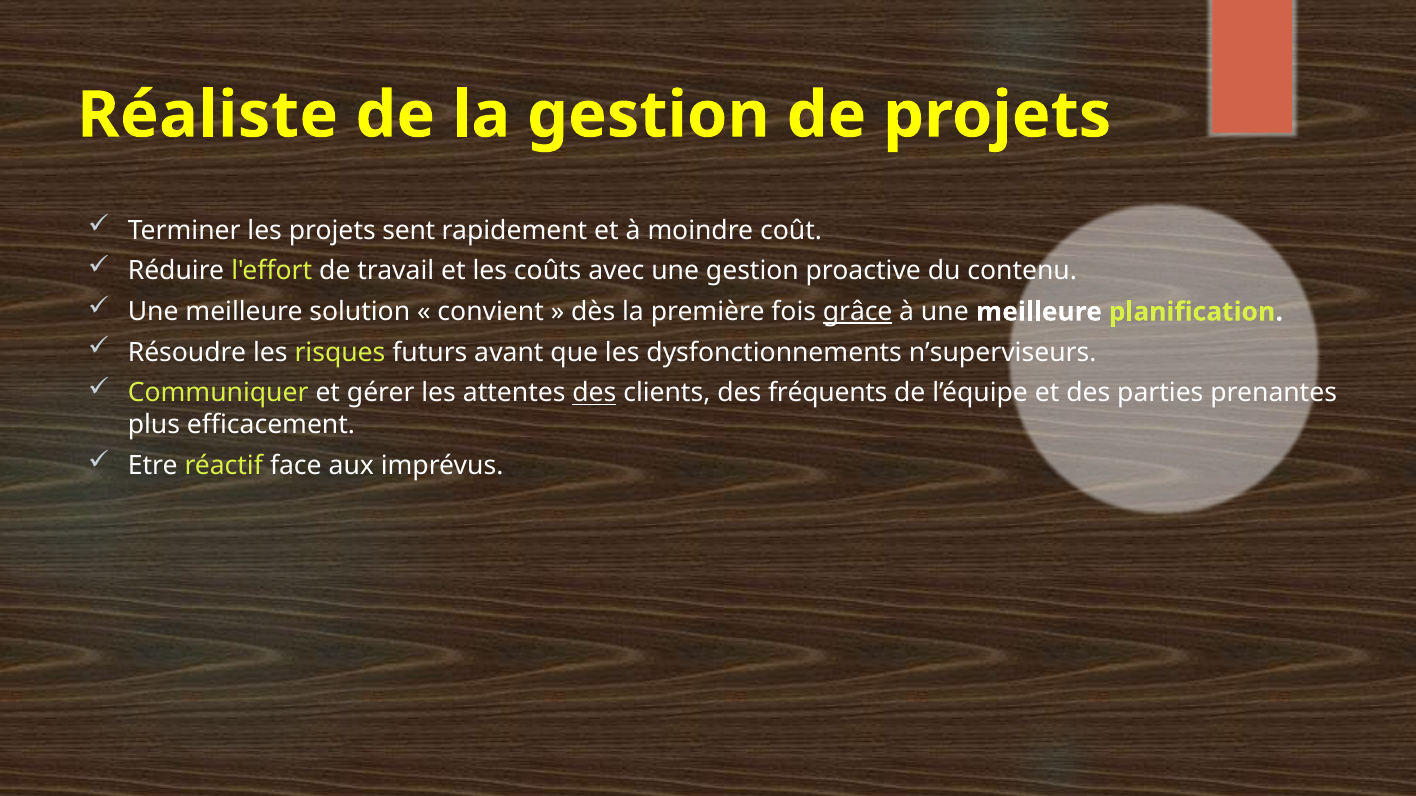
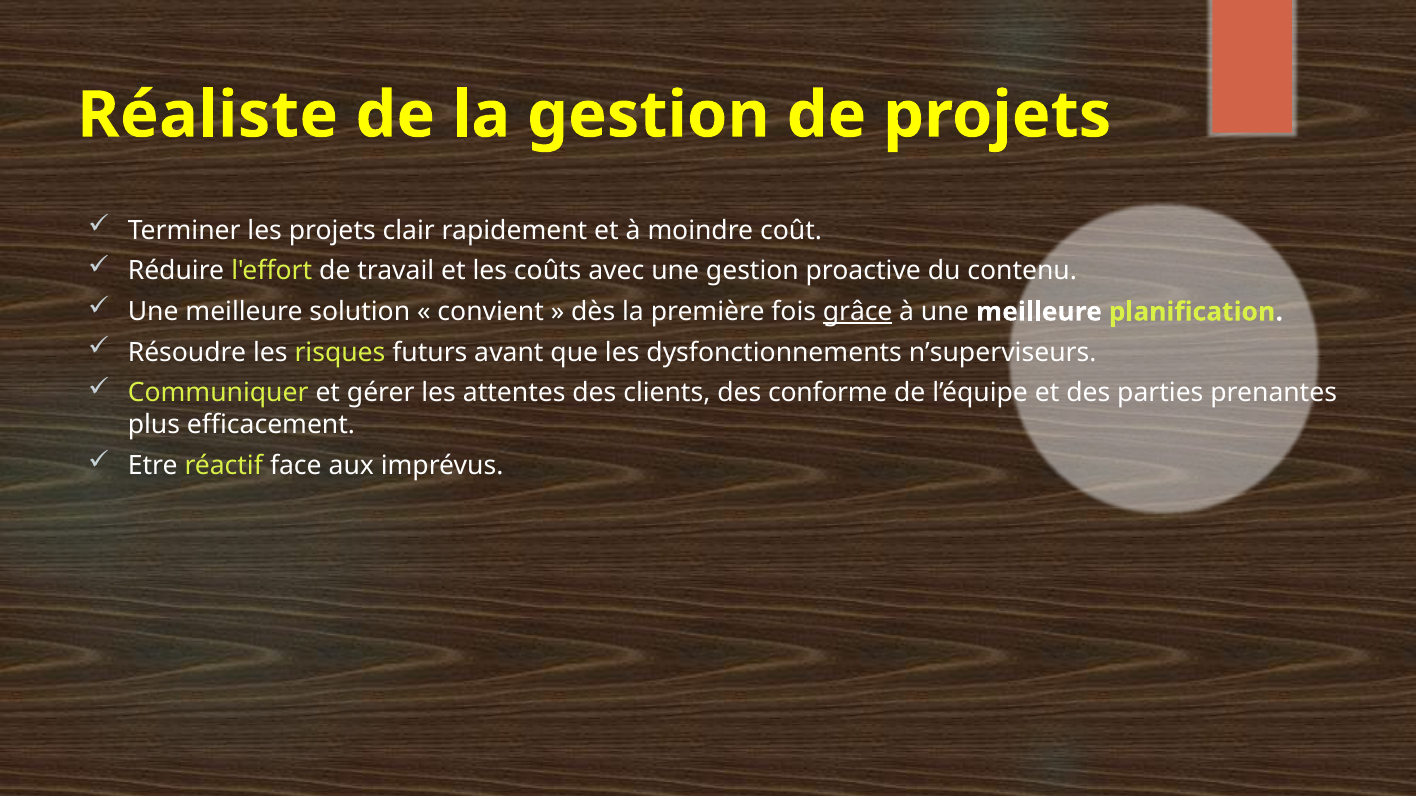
sent: sent -> clair (409, 231)
des underline: present -> none (594, 393)
fréquents: fréquents -> conforme (828, 393)
